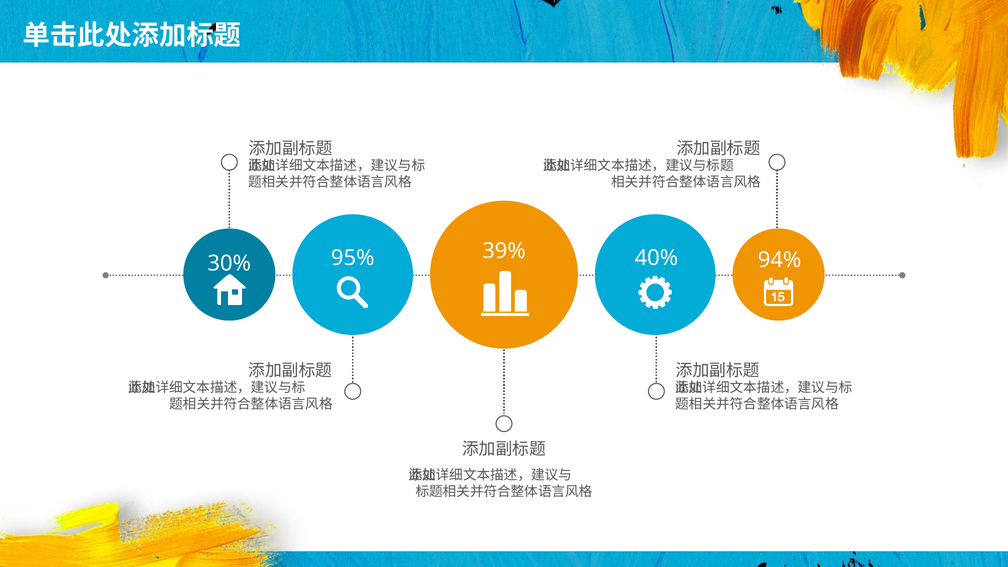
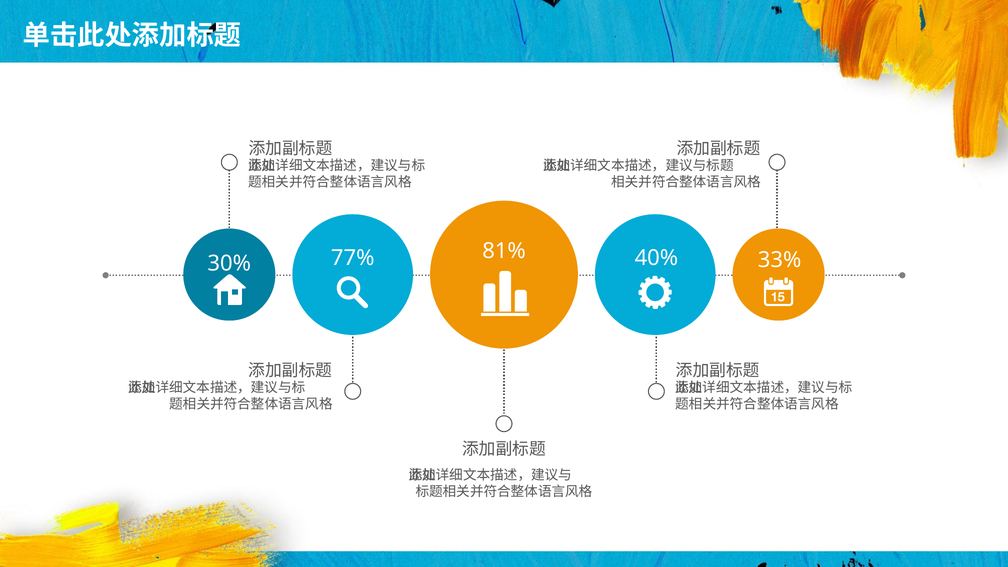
39%: 39% -> 81% (504, 251)
94%: 94% -> 33% (780, 260)
95%: 95% -> 77% (353, 258)
